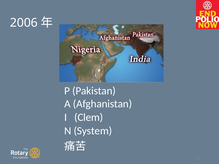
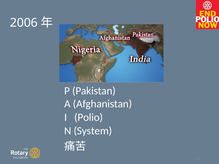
Clem: Clem -> Polio (89, 118)
